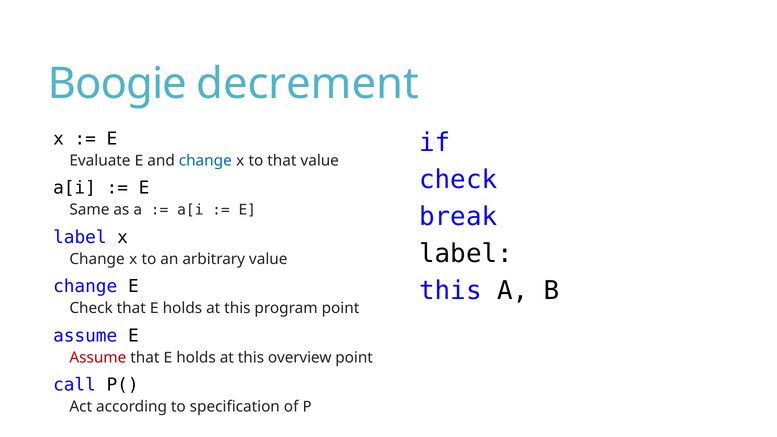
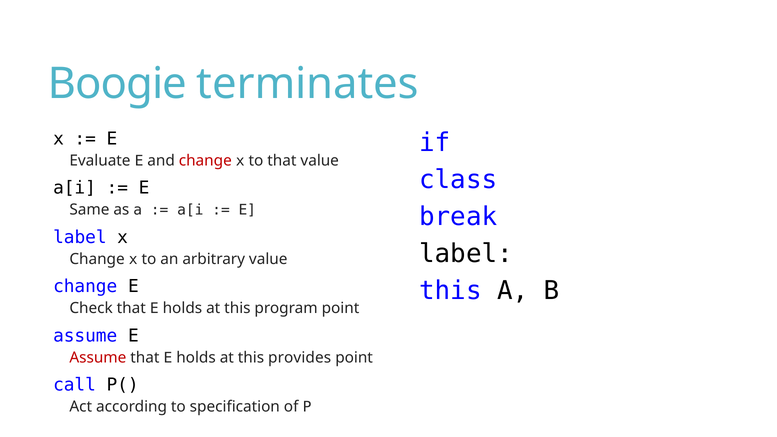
decrement: decrement -> terminates (308, 84)
change colour: blue -> red (205, 161)
check: check -> class (458, 180)
overview: overview -> provides (300, 358)
